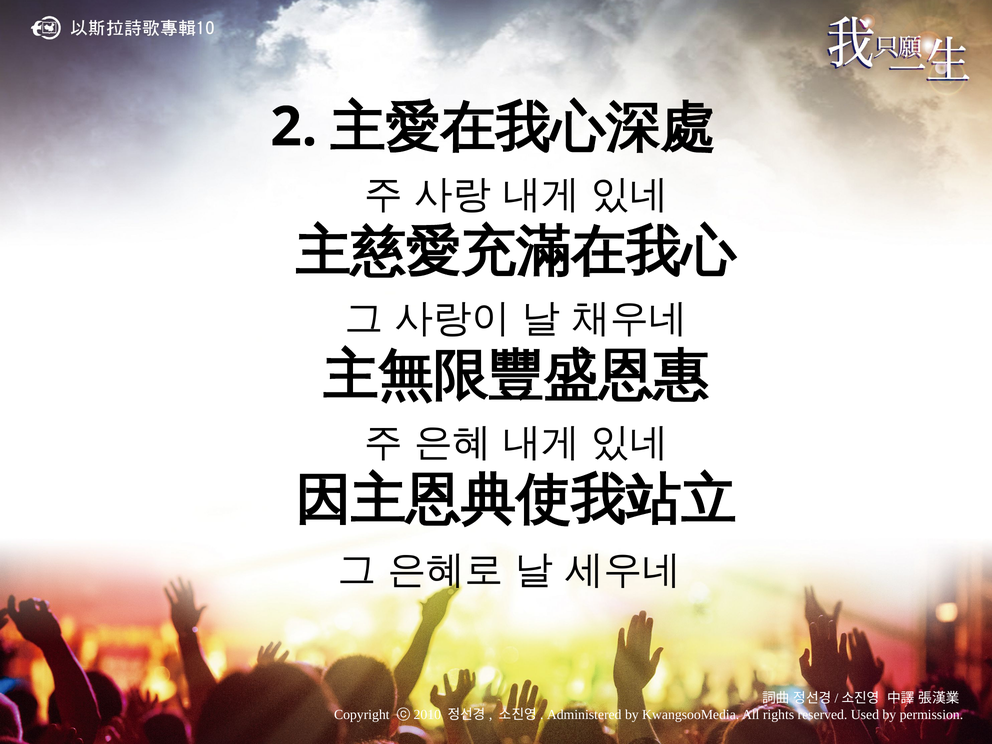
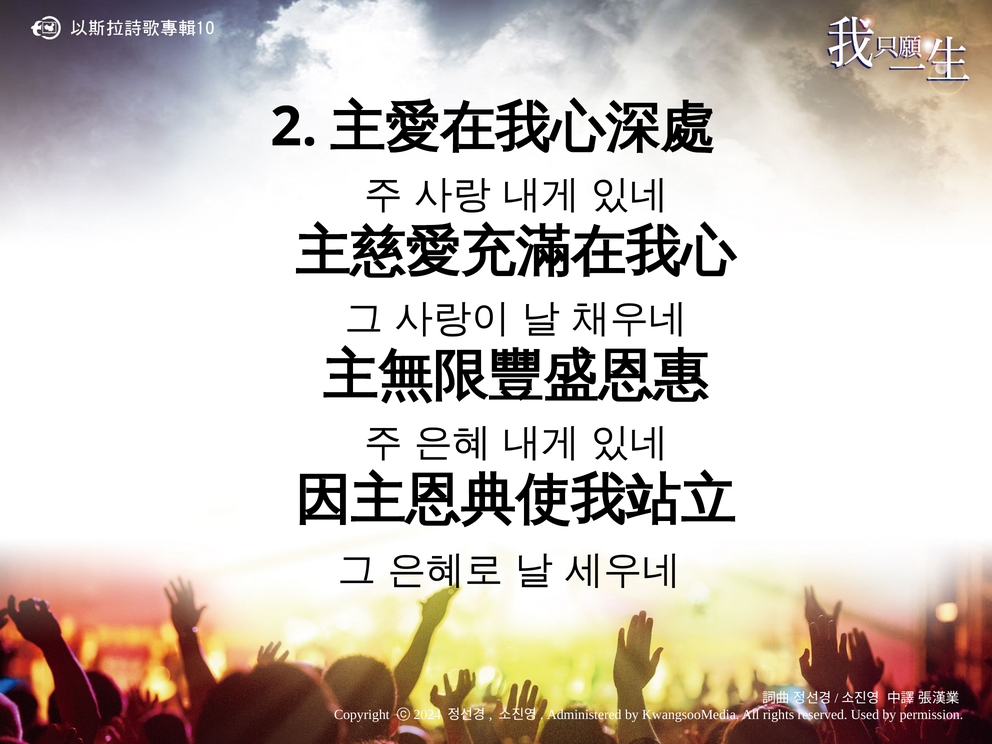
2010: 2010 -> 2024 (427, 715)
